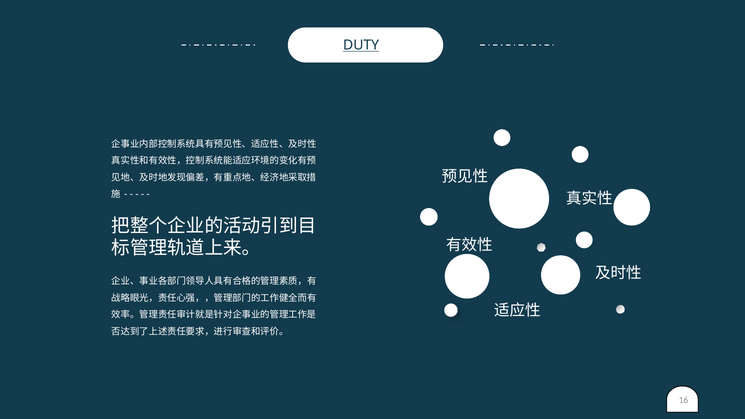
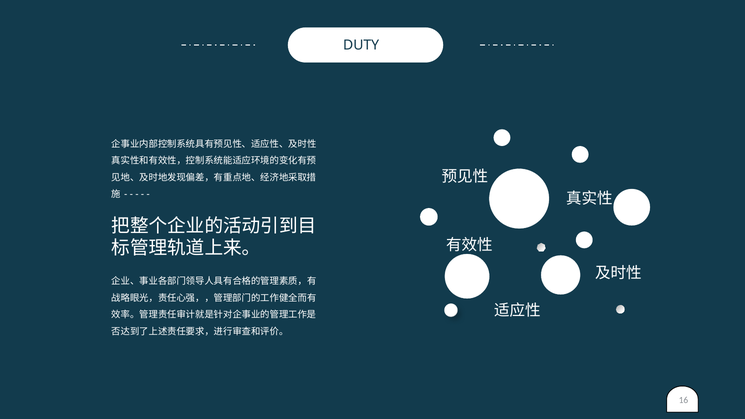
DUTY underline: present -> none (361, 45)
